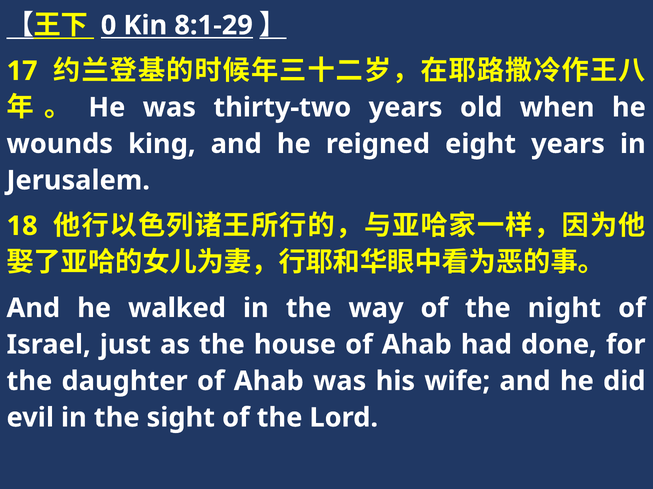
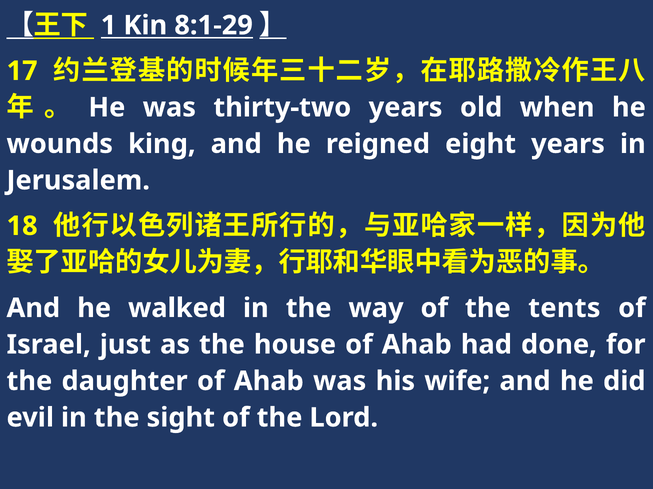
0: 0 -> 1 (109, 25)
night: night -> tents (564, 309)
